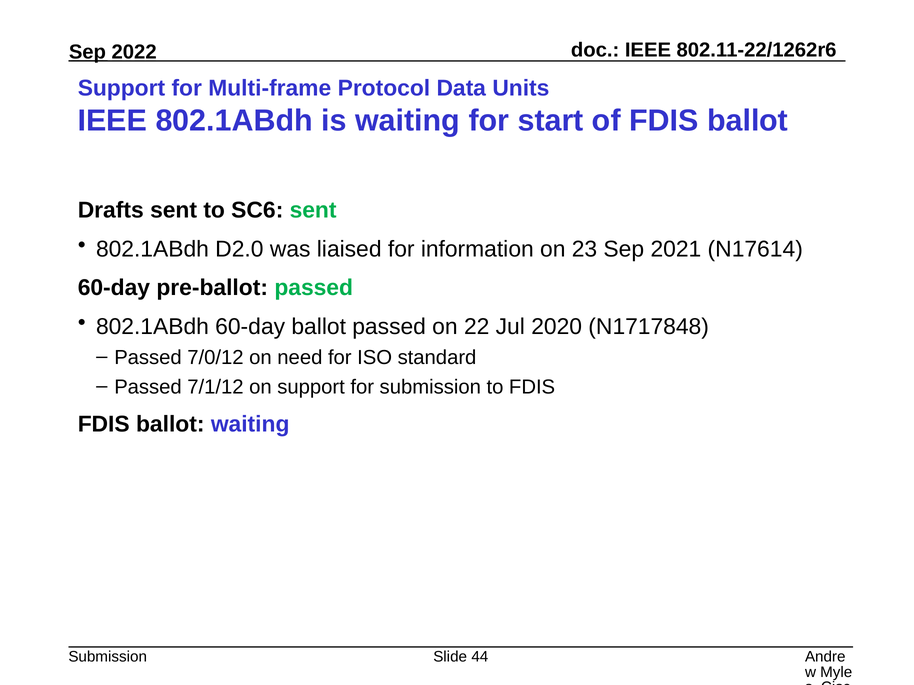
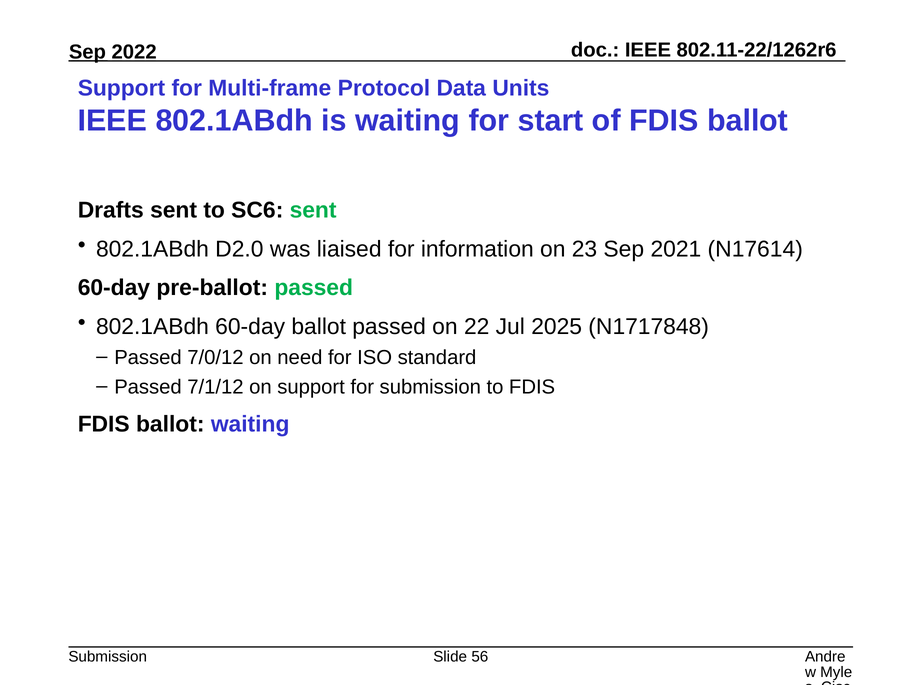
2020: 2020 -> 2025 (557, 327)
44: 44 -> 56 (480, 657)
